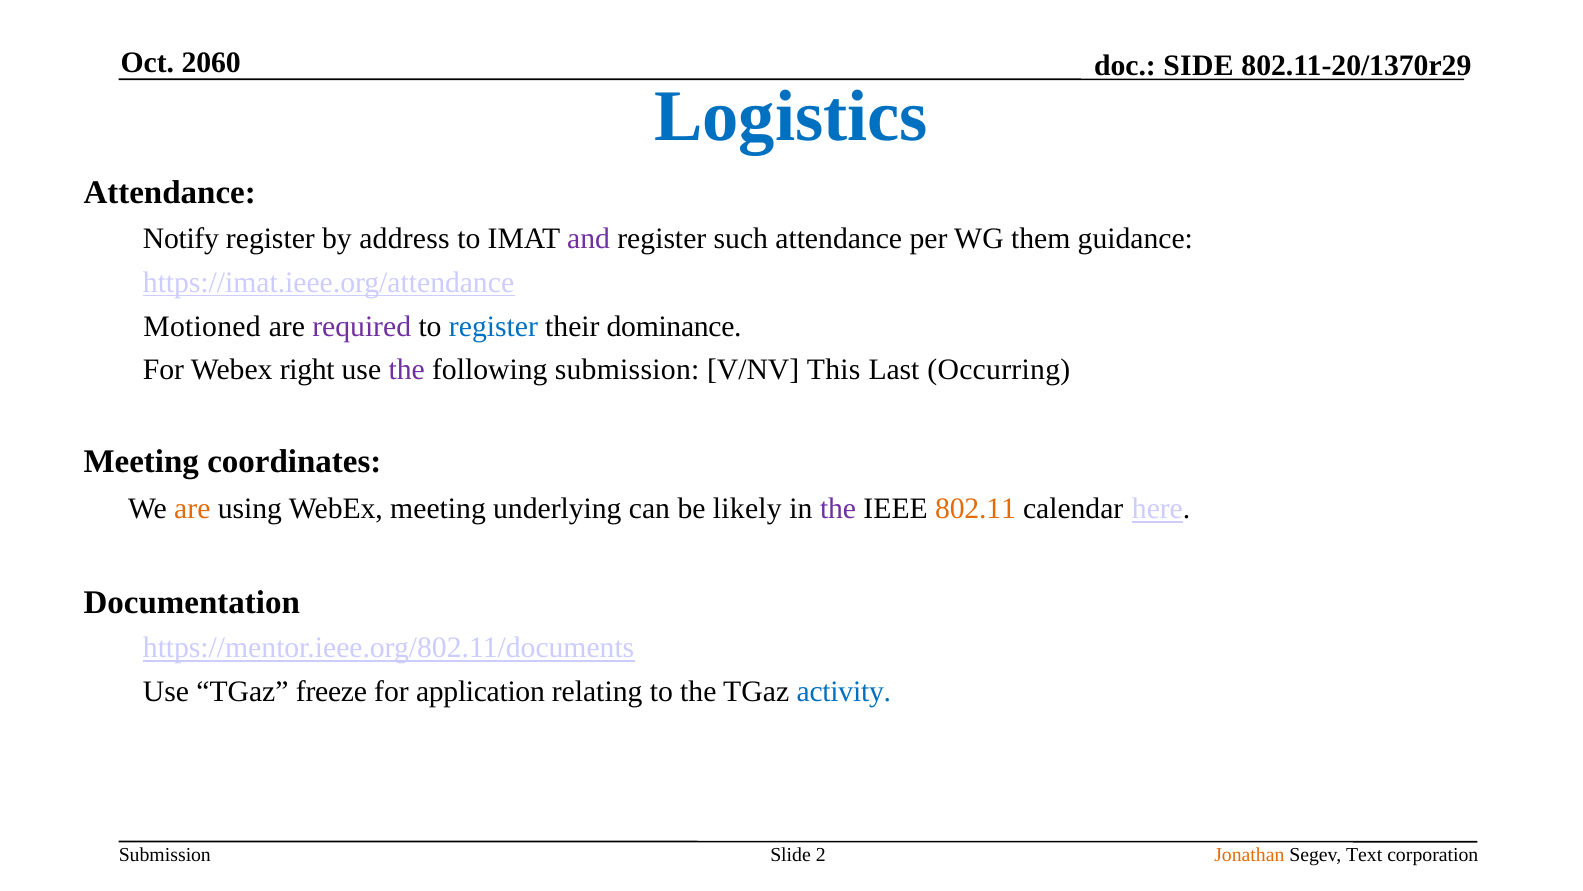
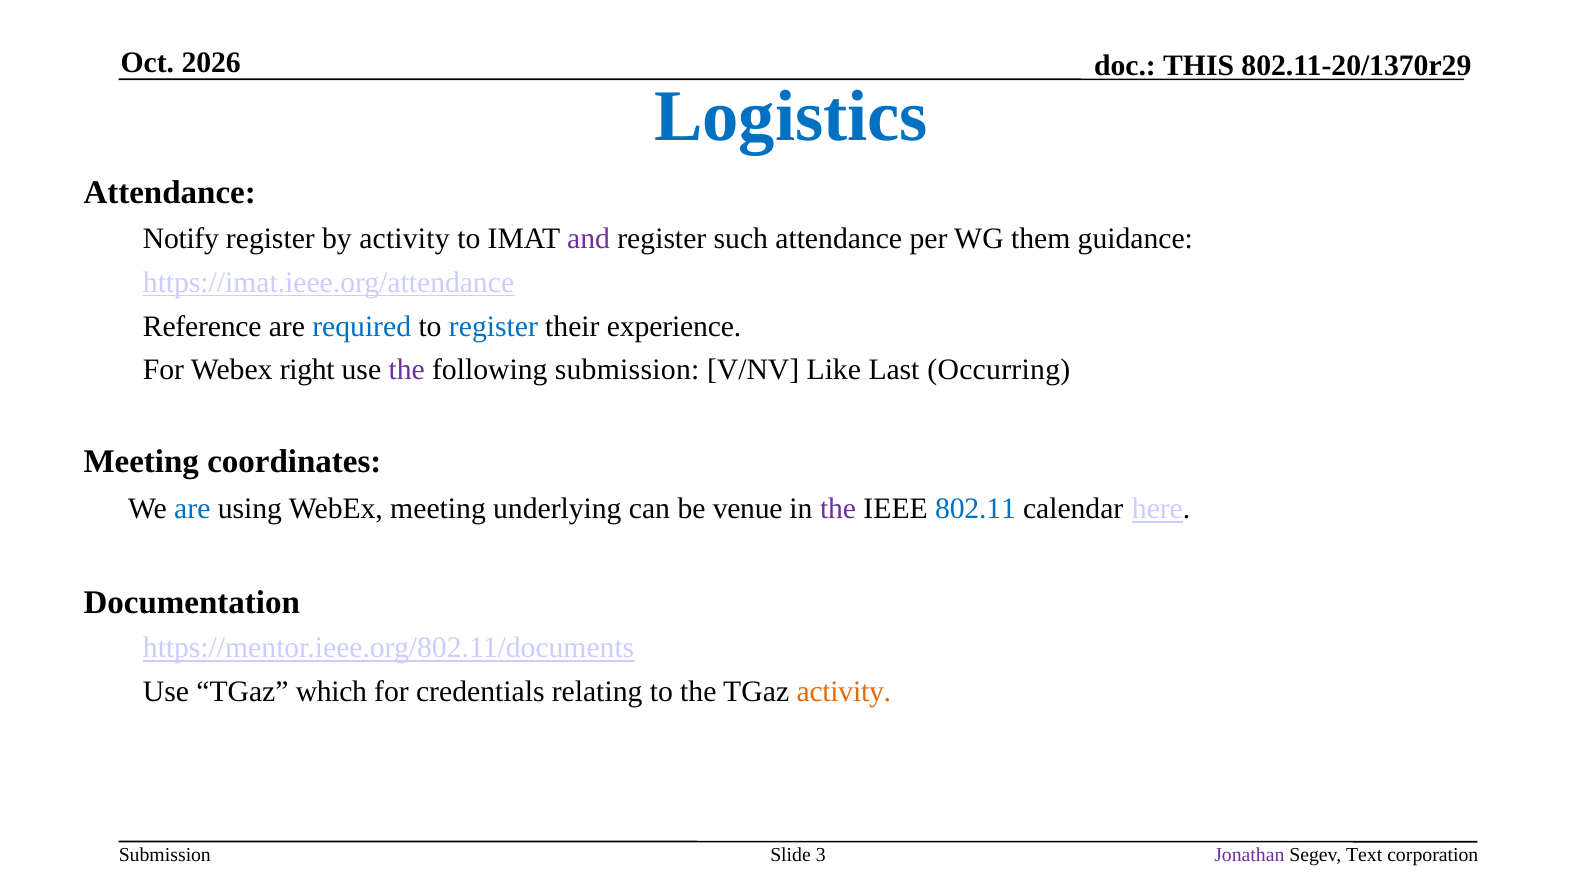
2060: 2060 -> 2026 (211, 63)
SIDE: SIDE -> THIS (1199, 66)
by address: address -> activity (404, 238)
Motioned: Motioned -> Reference (202, 326)
required colour: purple -> blue (362, 326)
dominance: dominance -> experience (674, 326)
This: This -> Like (834, 370)
are colour: orange -> blue (192, 509)
likely: likely -> venue (748, 509)
802.11 colour: orange -> blue (976, 509)
freeze: freeze -> which (331, 692)
application: application -> credentials (480, 692)
activity colour: blue -> orange (844, 692)
2: 2 -> 3 (821, 854)
Jonathan colour: orange -> purple (1249, 854)
